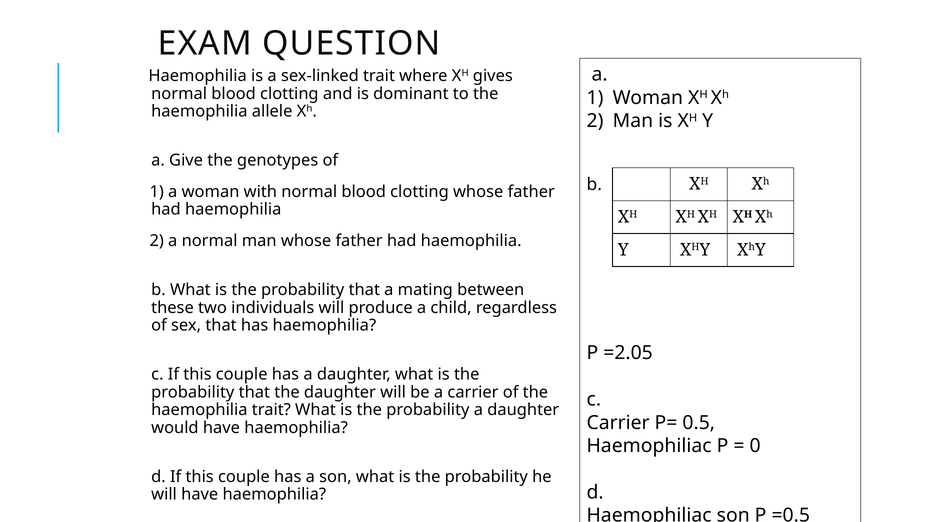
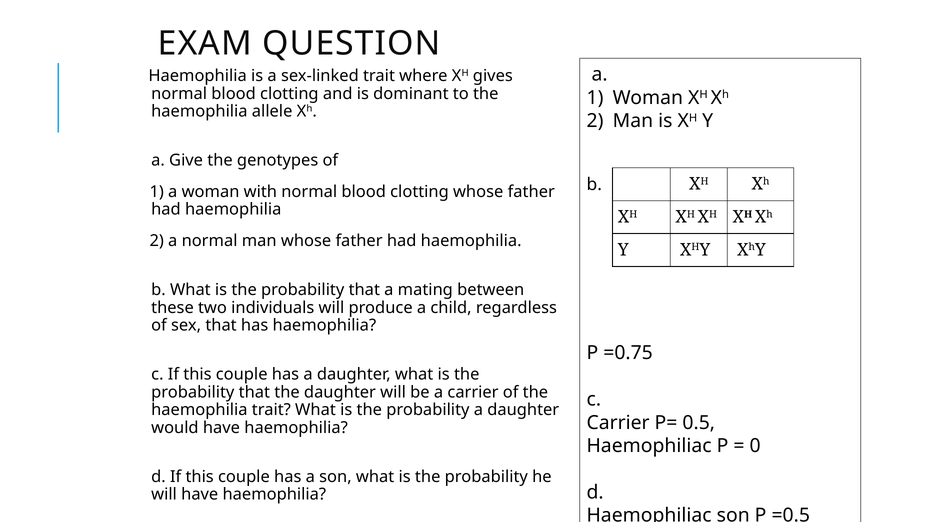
=2.05: =2.05 -> =0.75 (628, 353)
